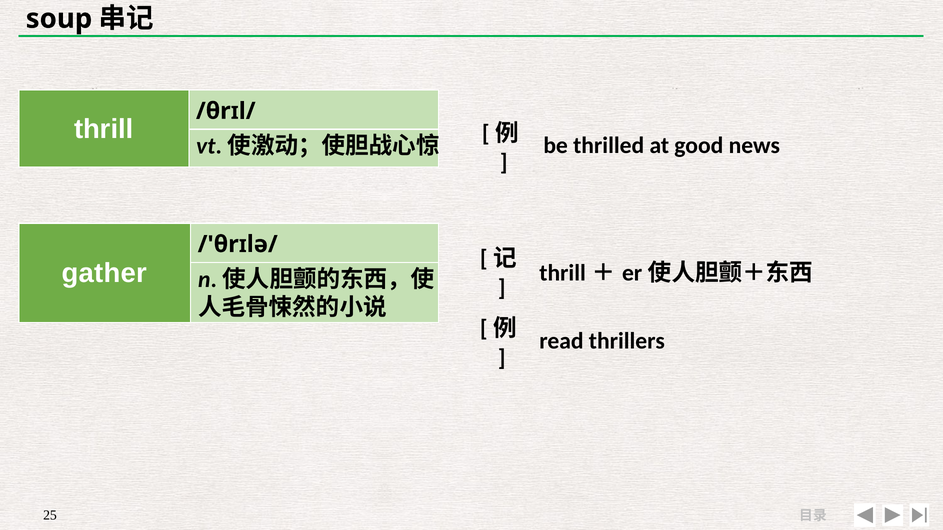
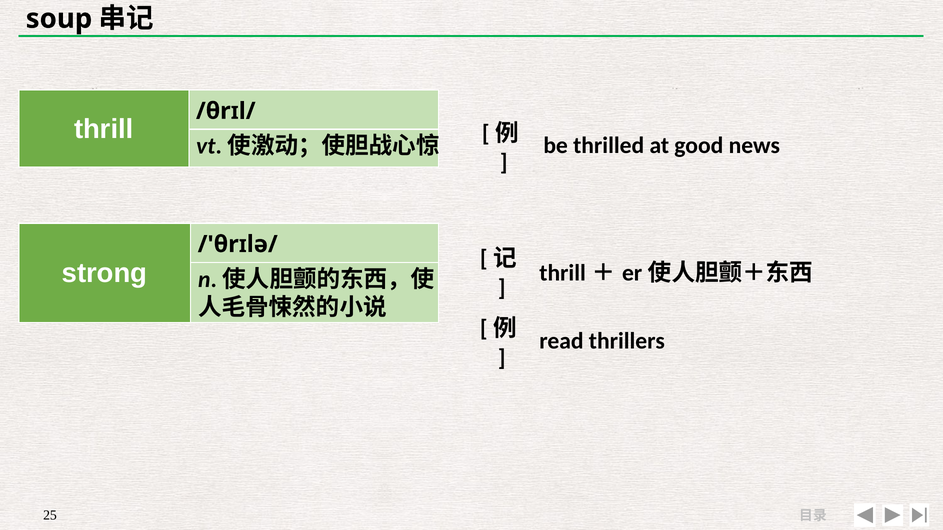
gather: gather -> strong (105, 274)
